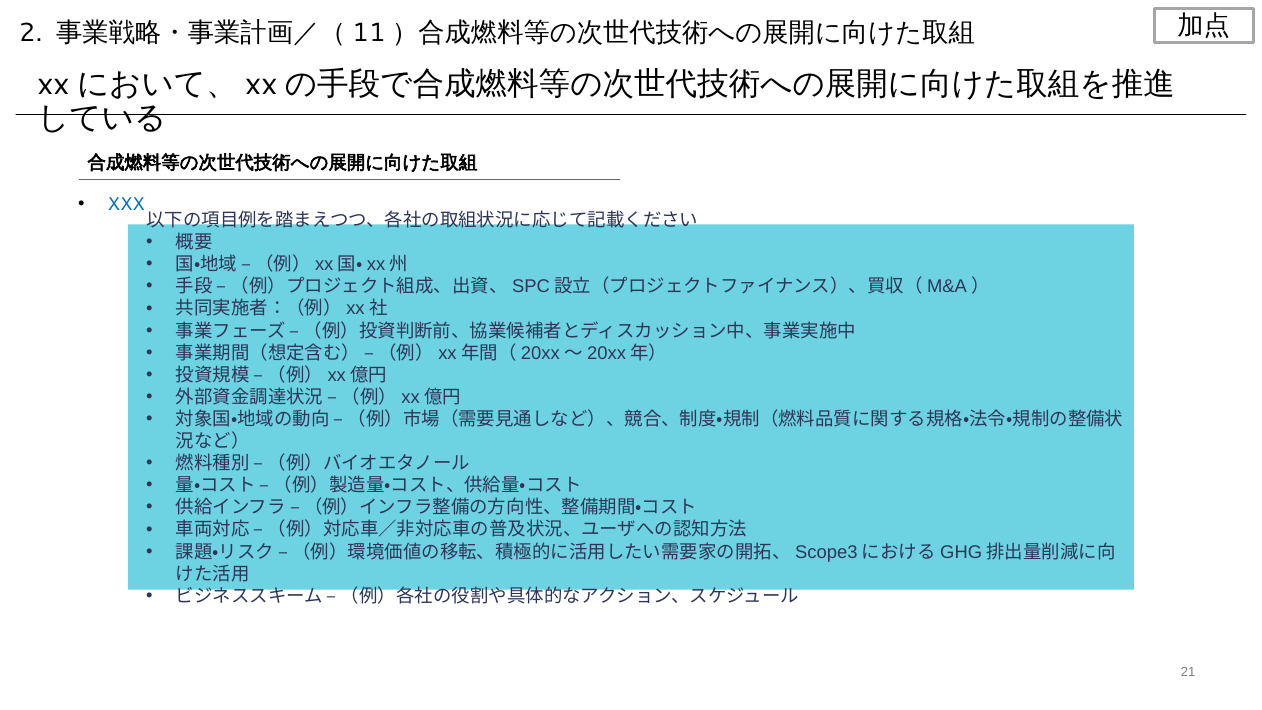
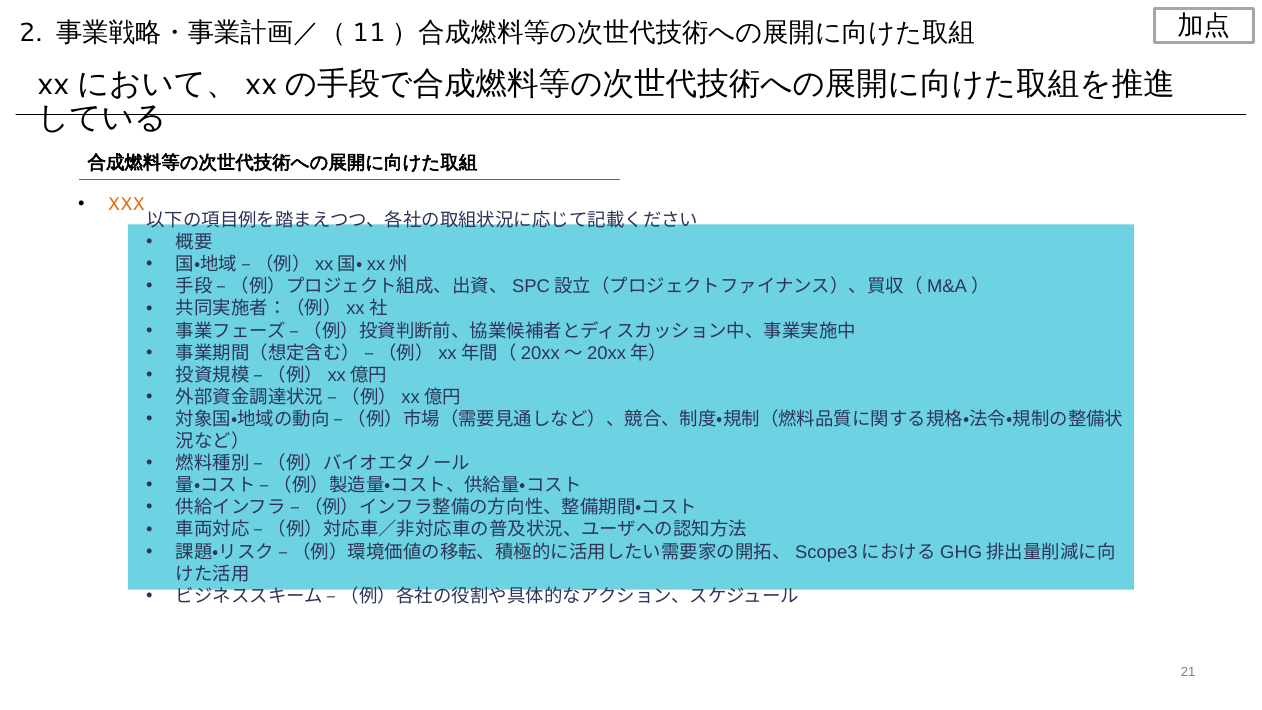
XXX colour: blue -> orange (126, 204)
